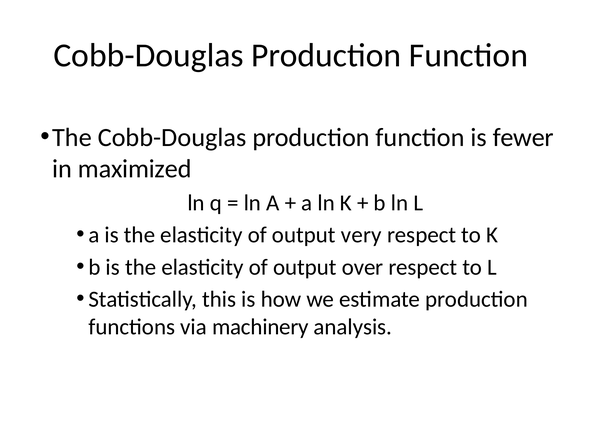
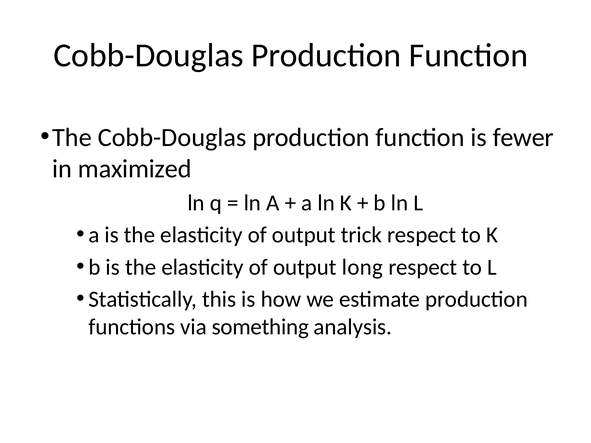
very: very -> trick (361, 235)
over: over -> long (362, 267)
machinery: machinery -> something (260, 327)
